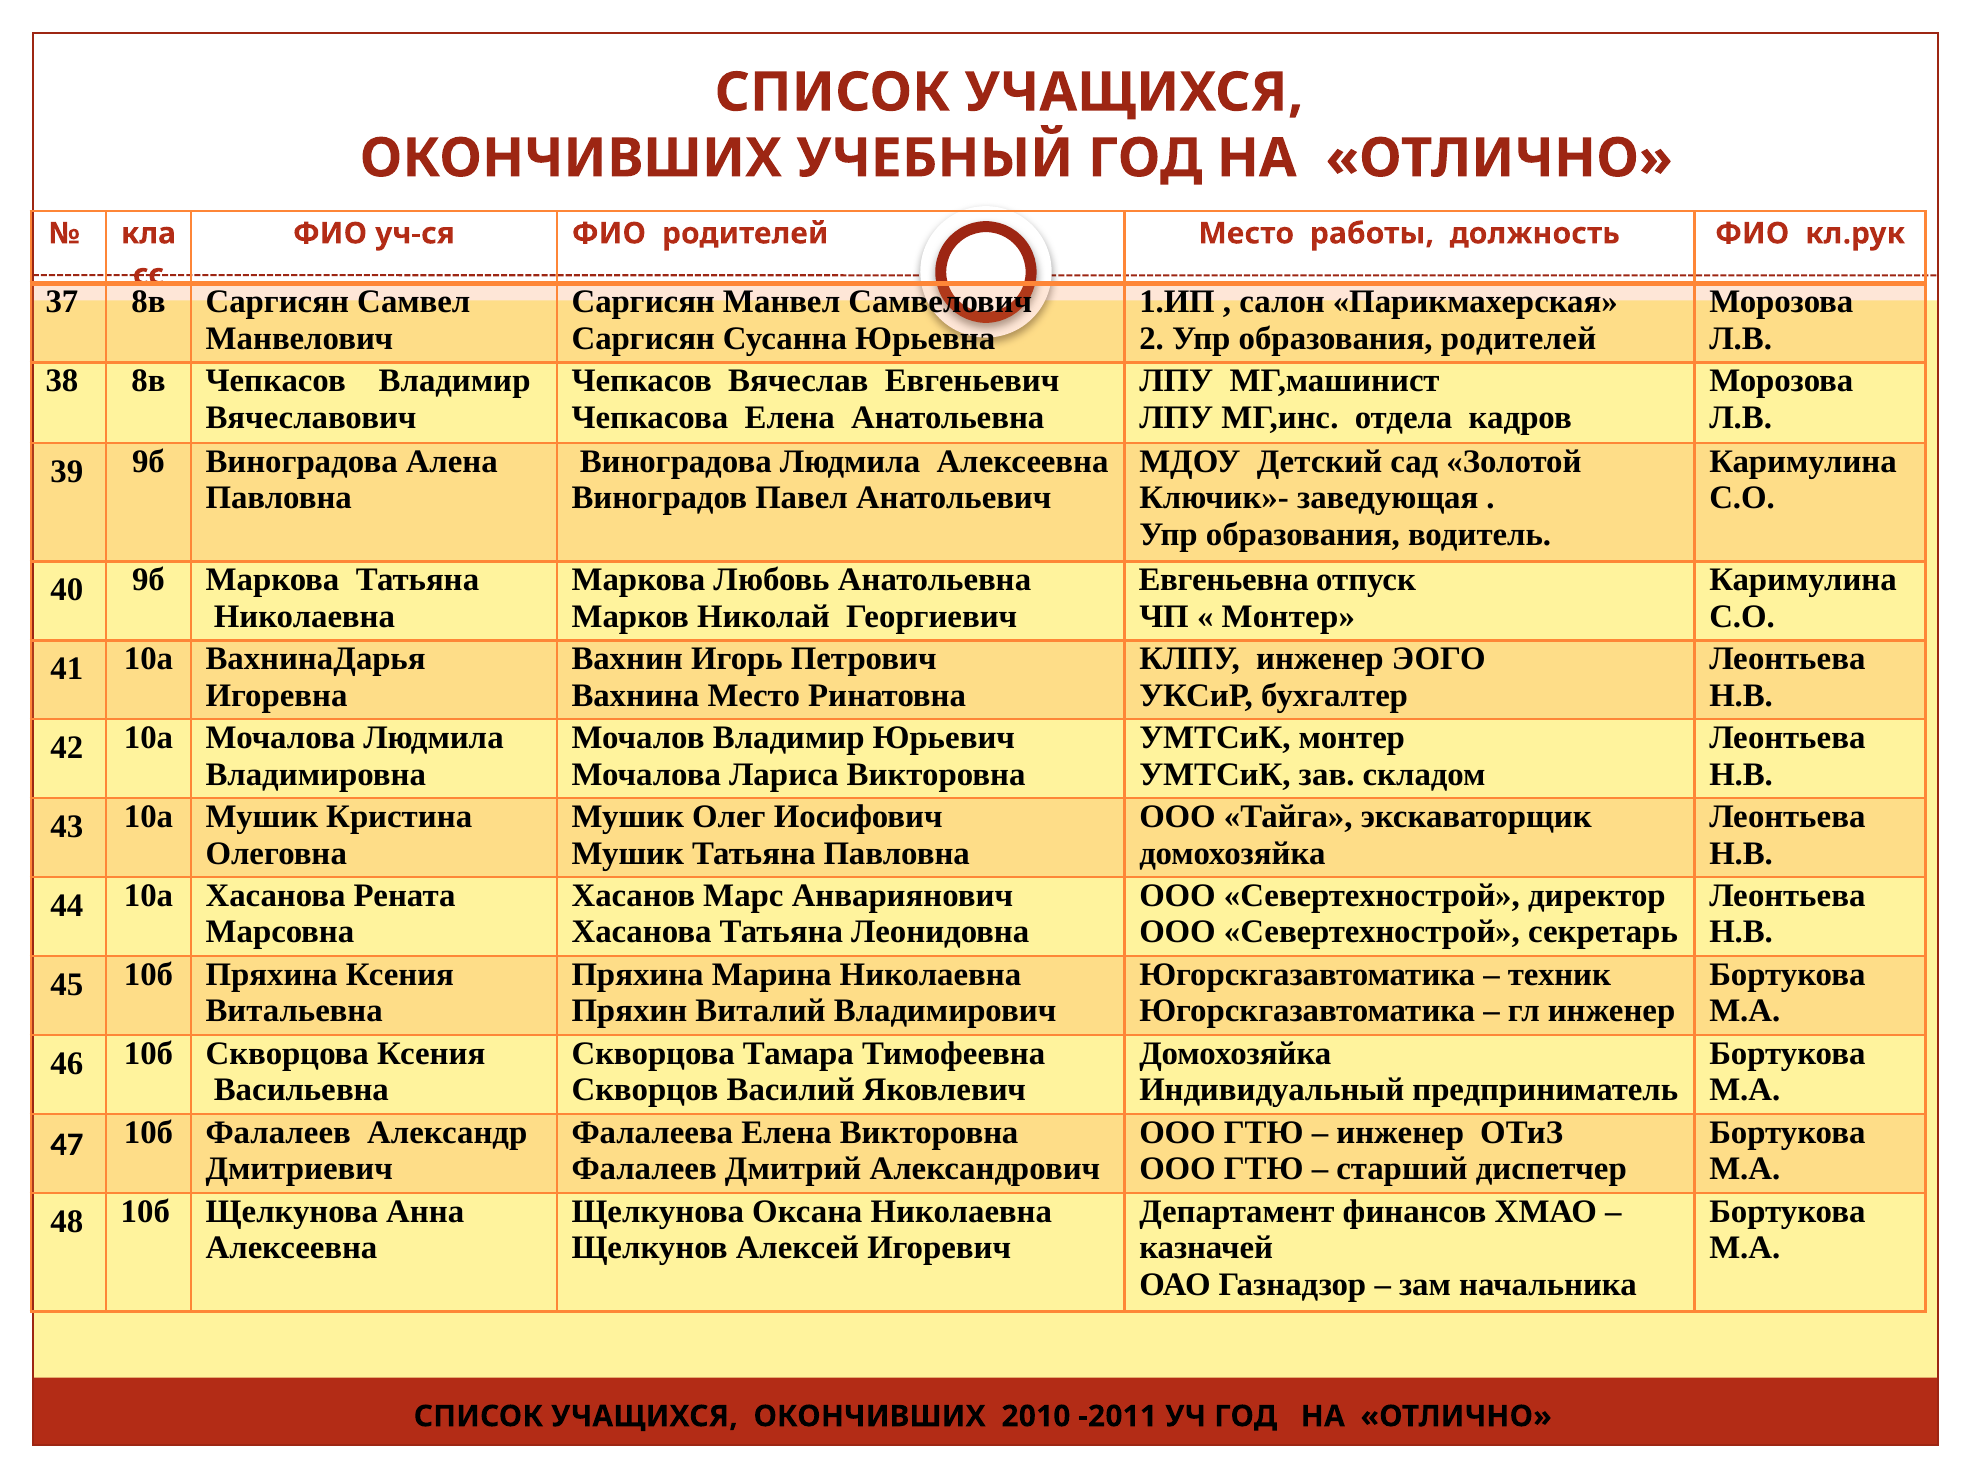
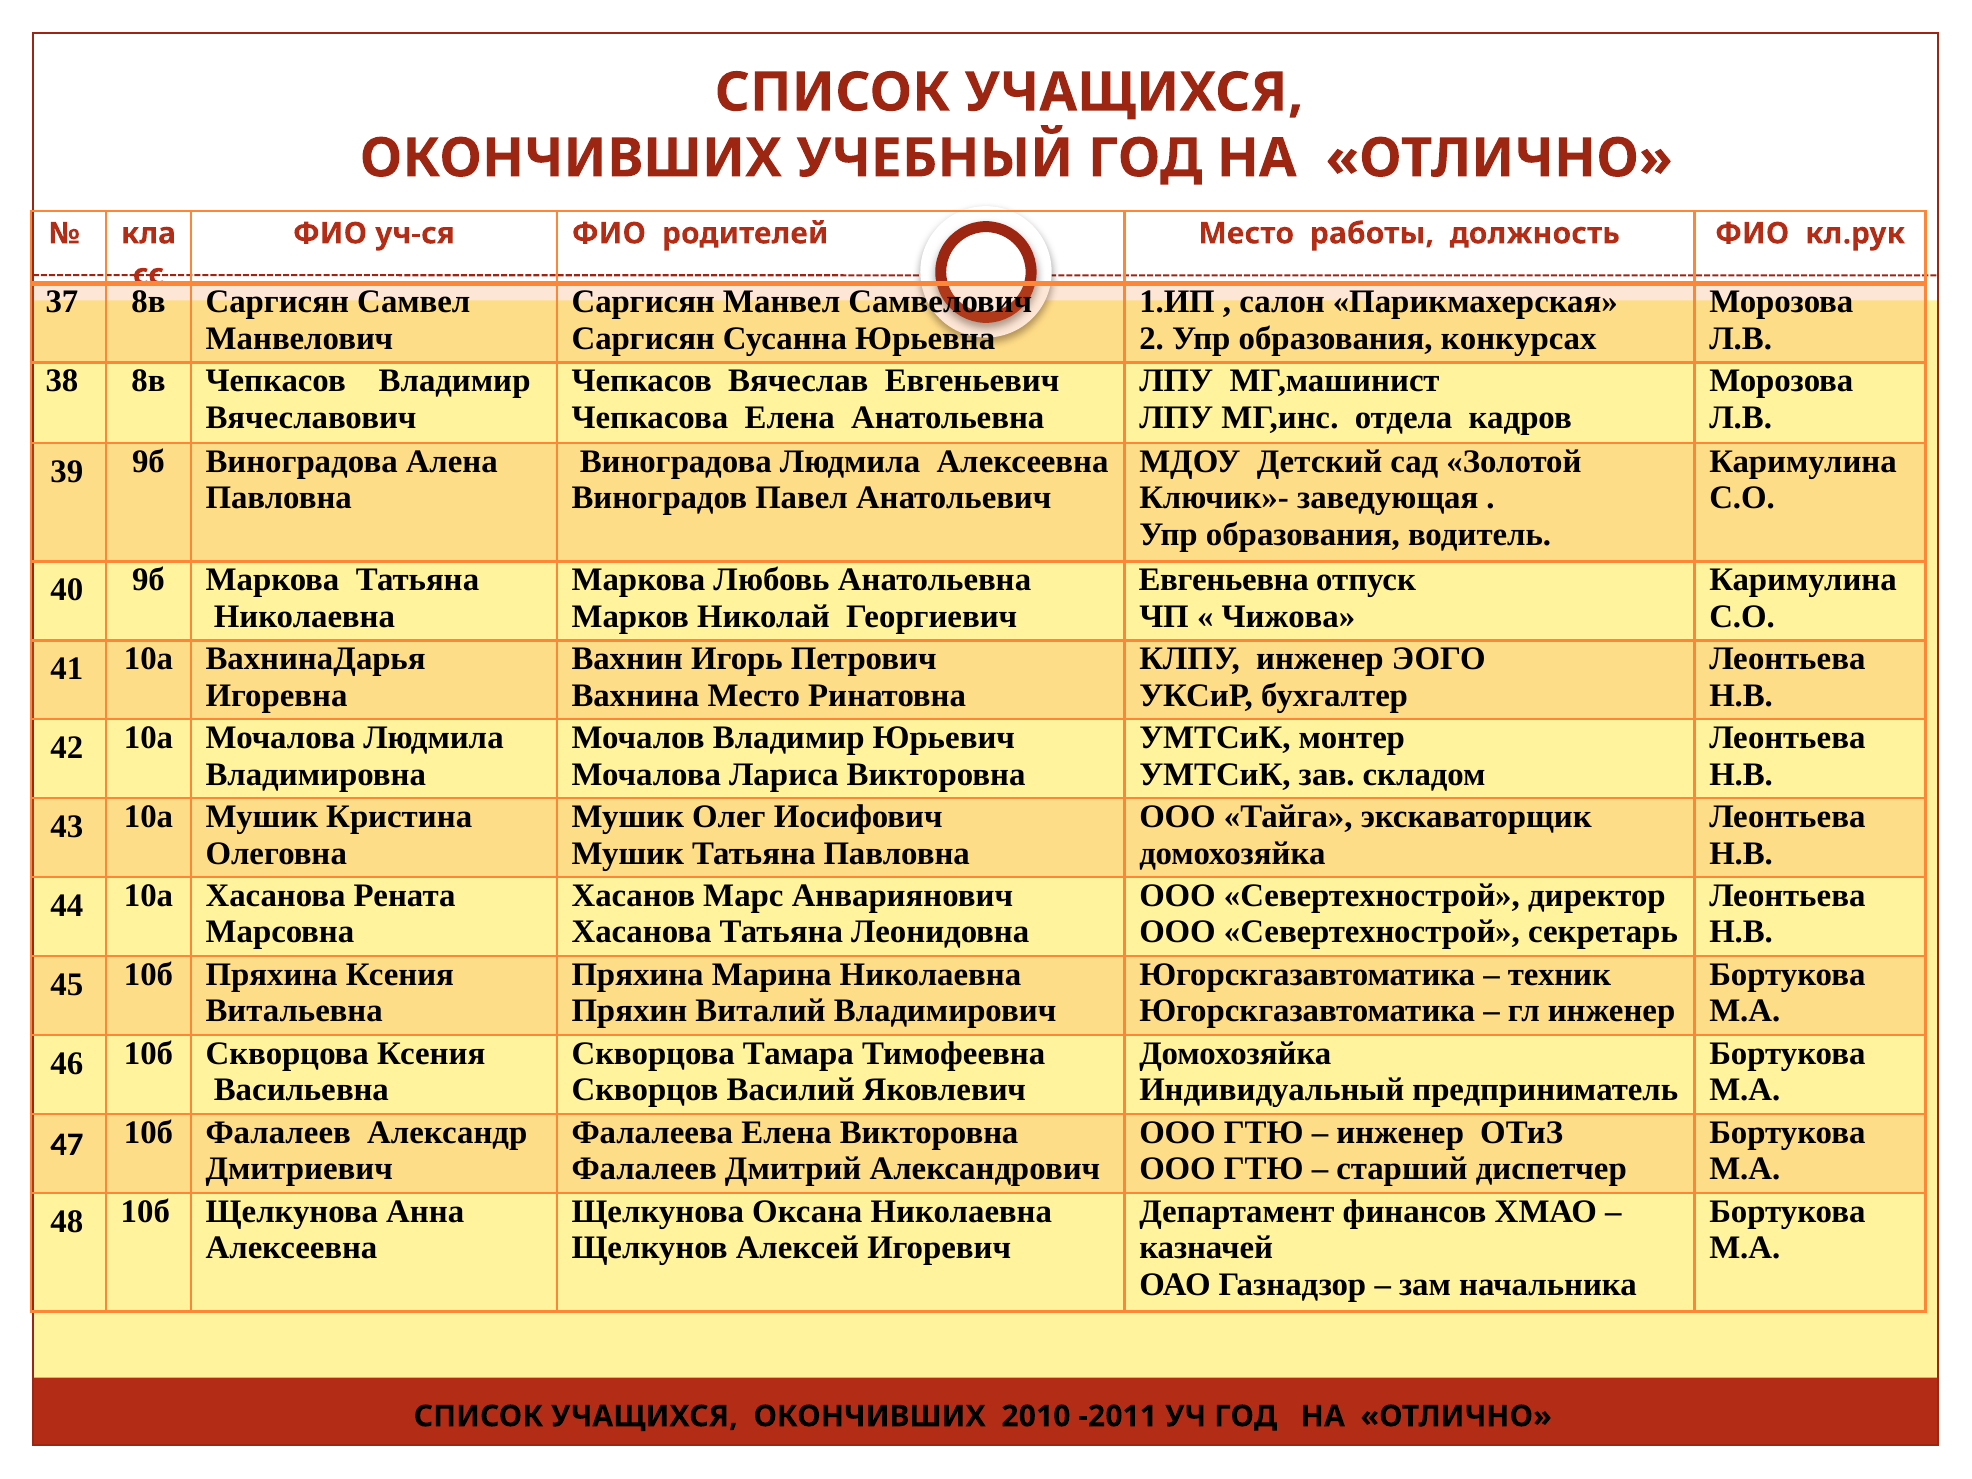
образования родителей: родителей -> конкурсах (1519, 339)
Монтер: Монтер -> Чижова (1288, 616)
